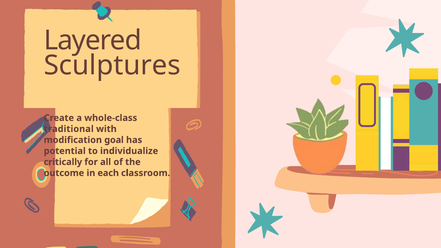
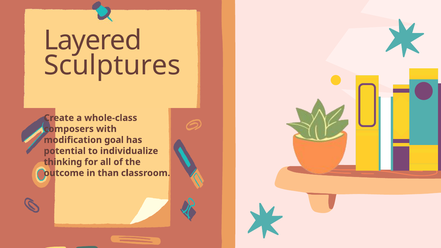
traditional: traditional -> composers (69, 129)
critically: critically -> thinking (63, 162)
each: each -> than (108, 173)
